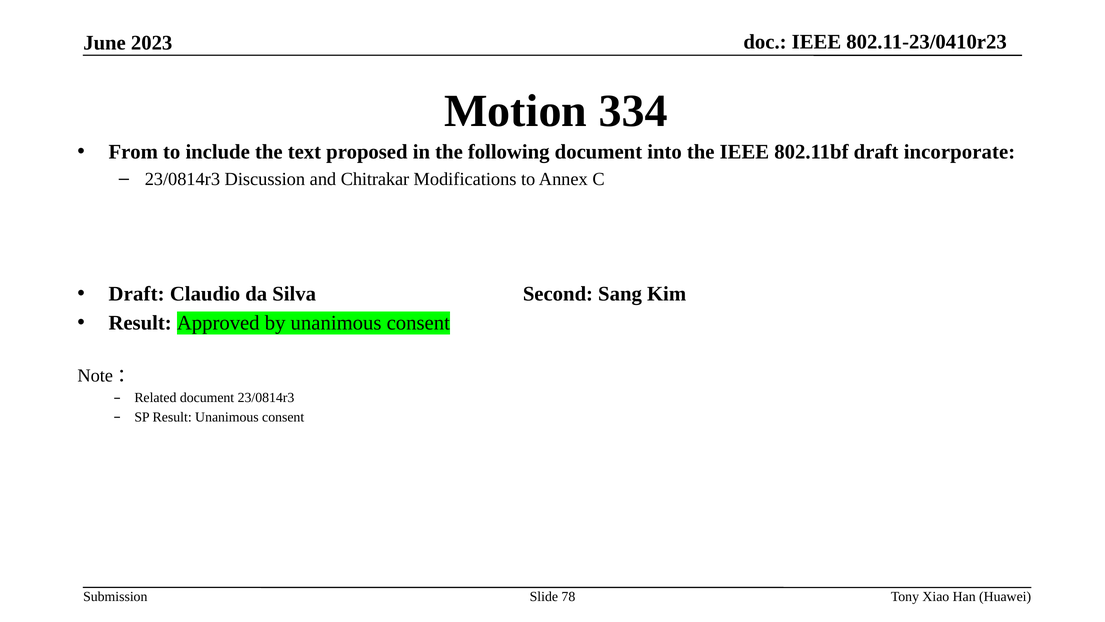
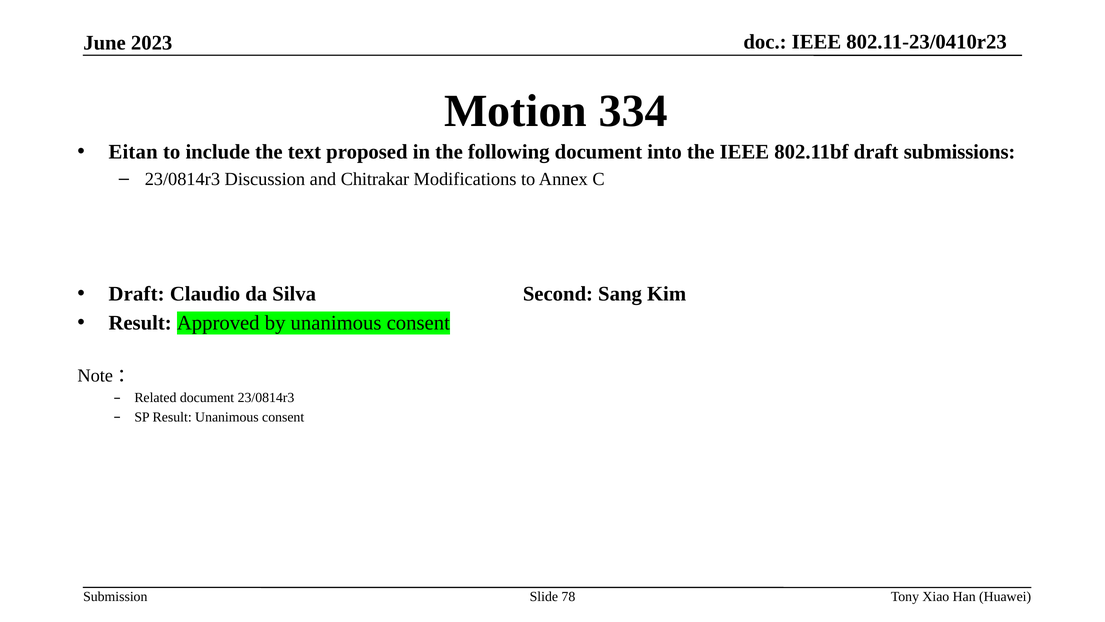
From: From -> Eitan (133, 152)
incorporate: incorporate -> submissions (960, 152)
